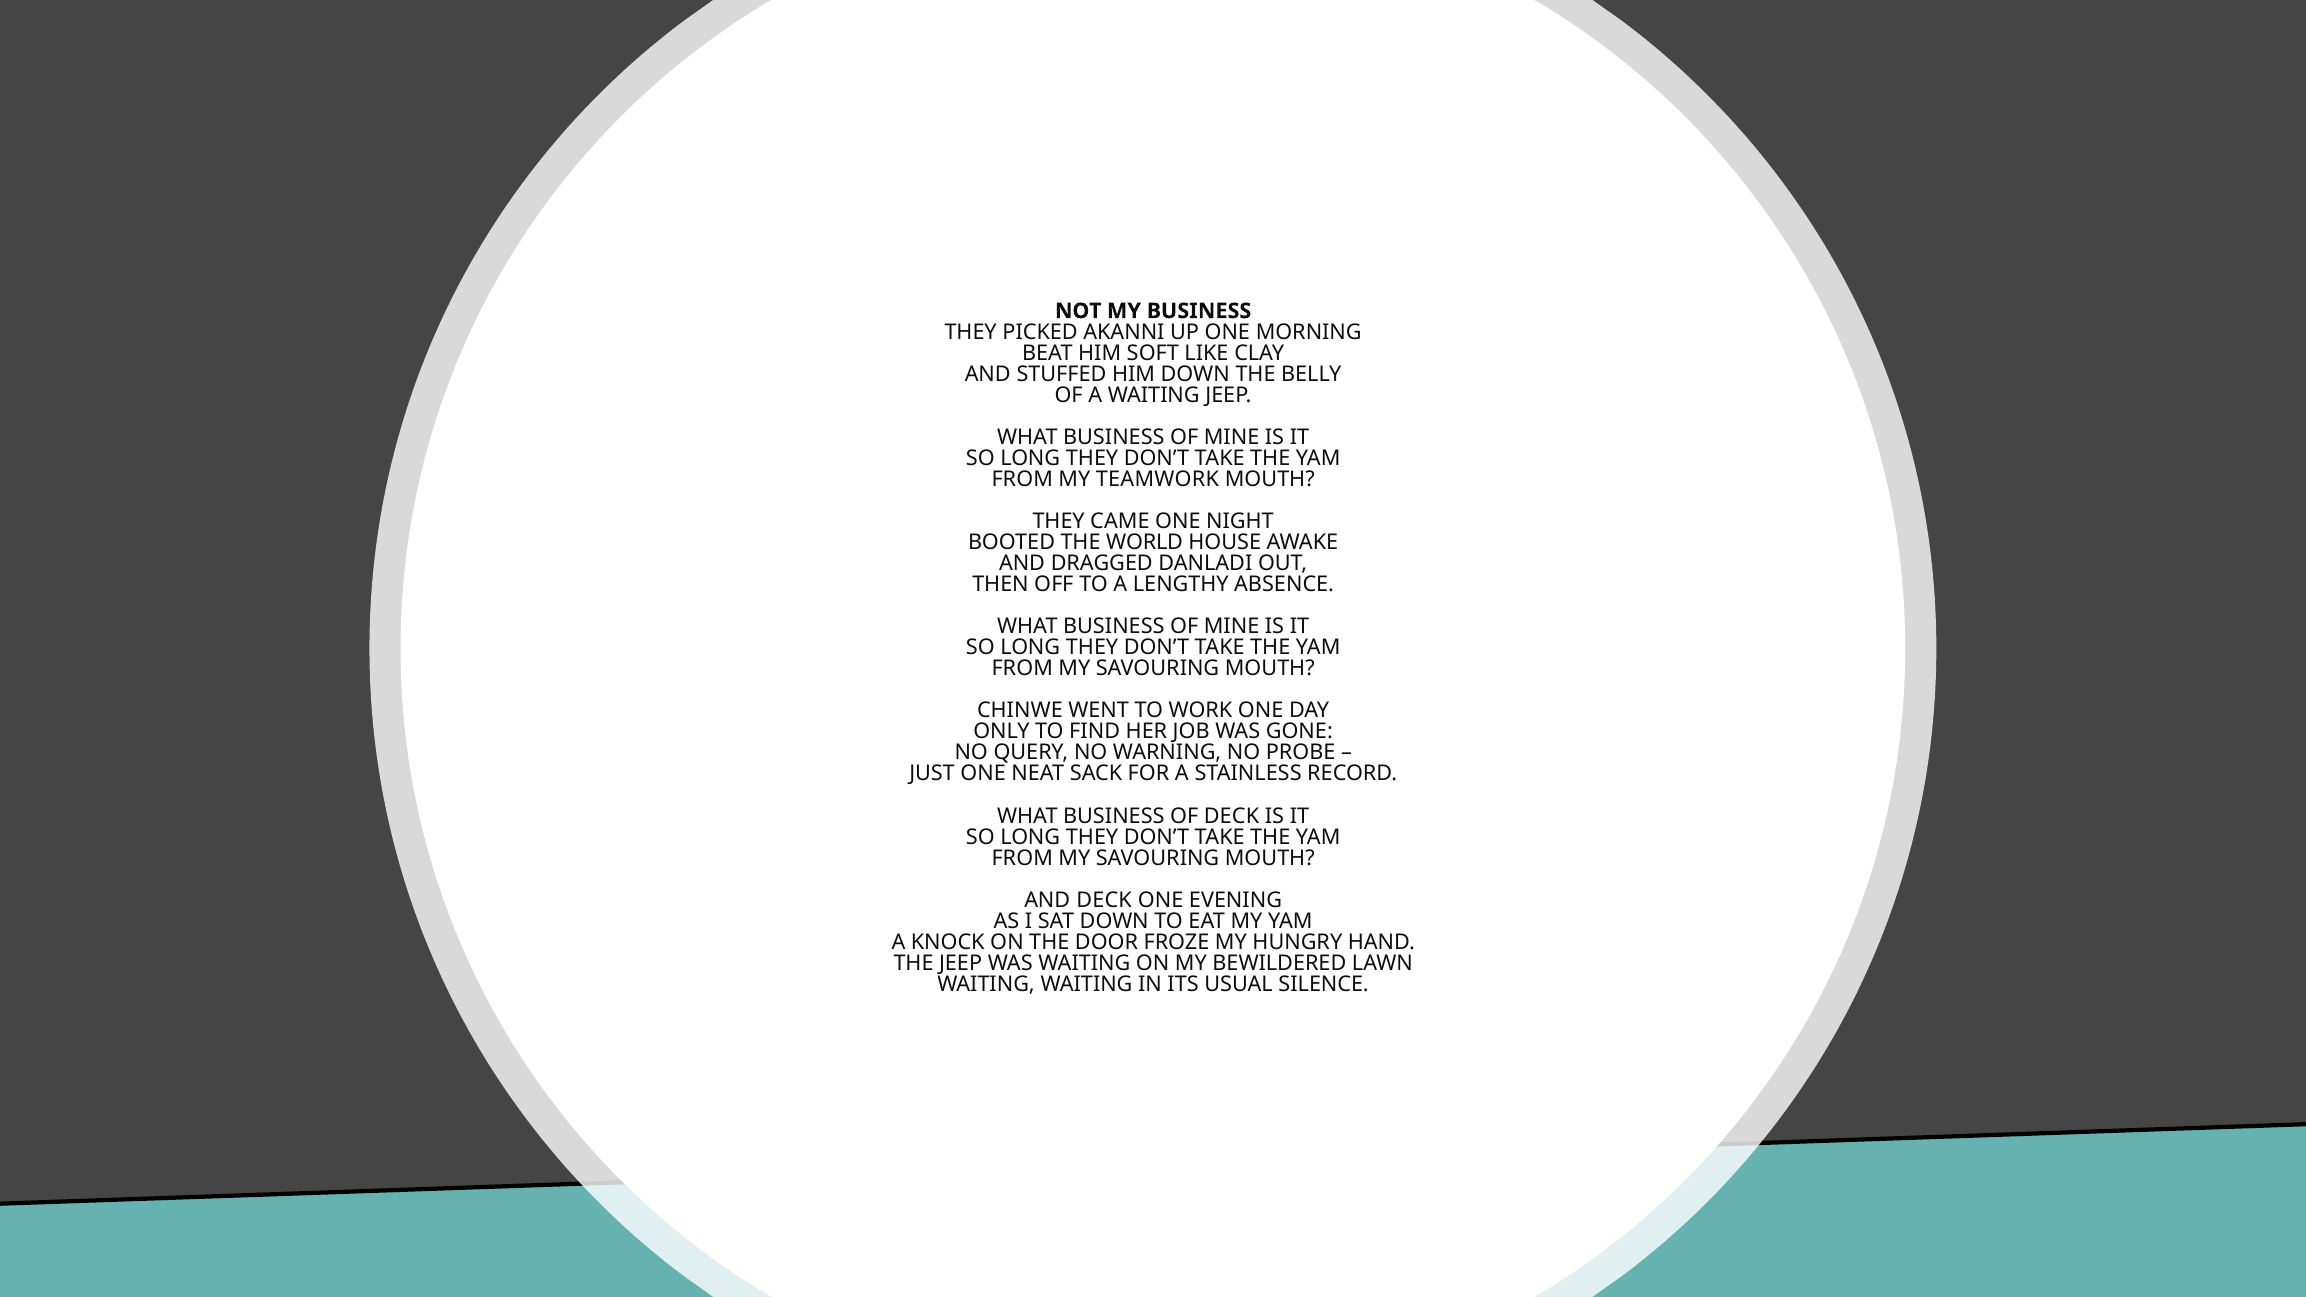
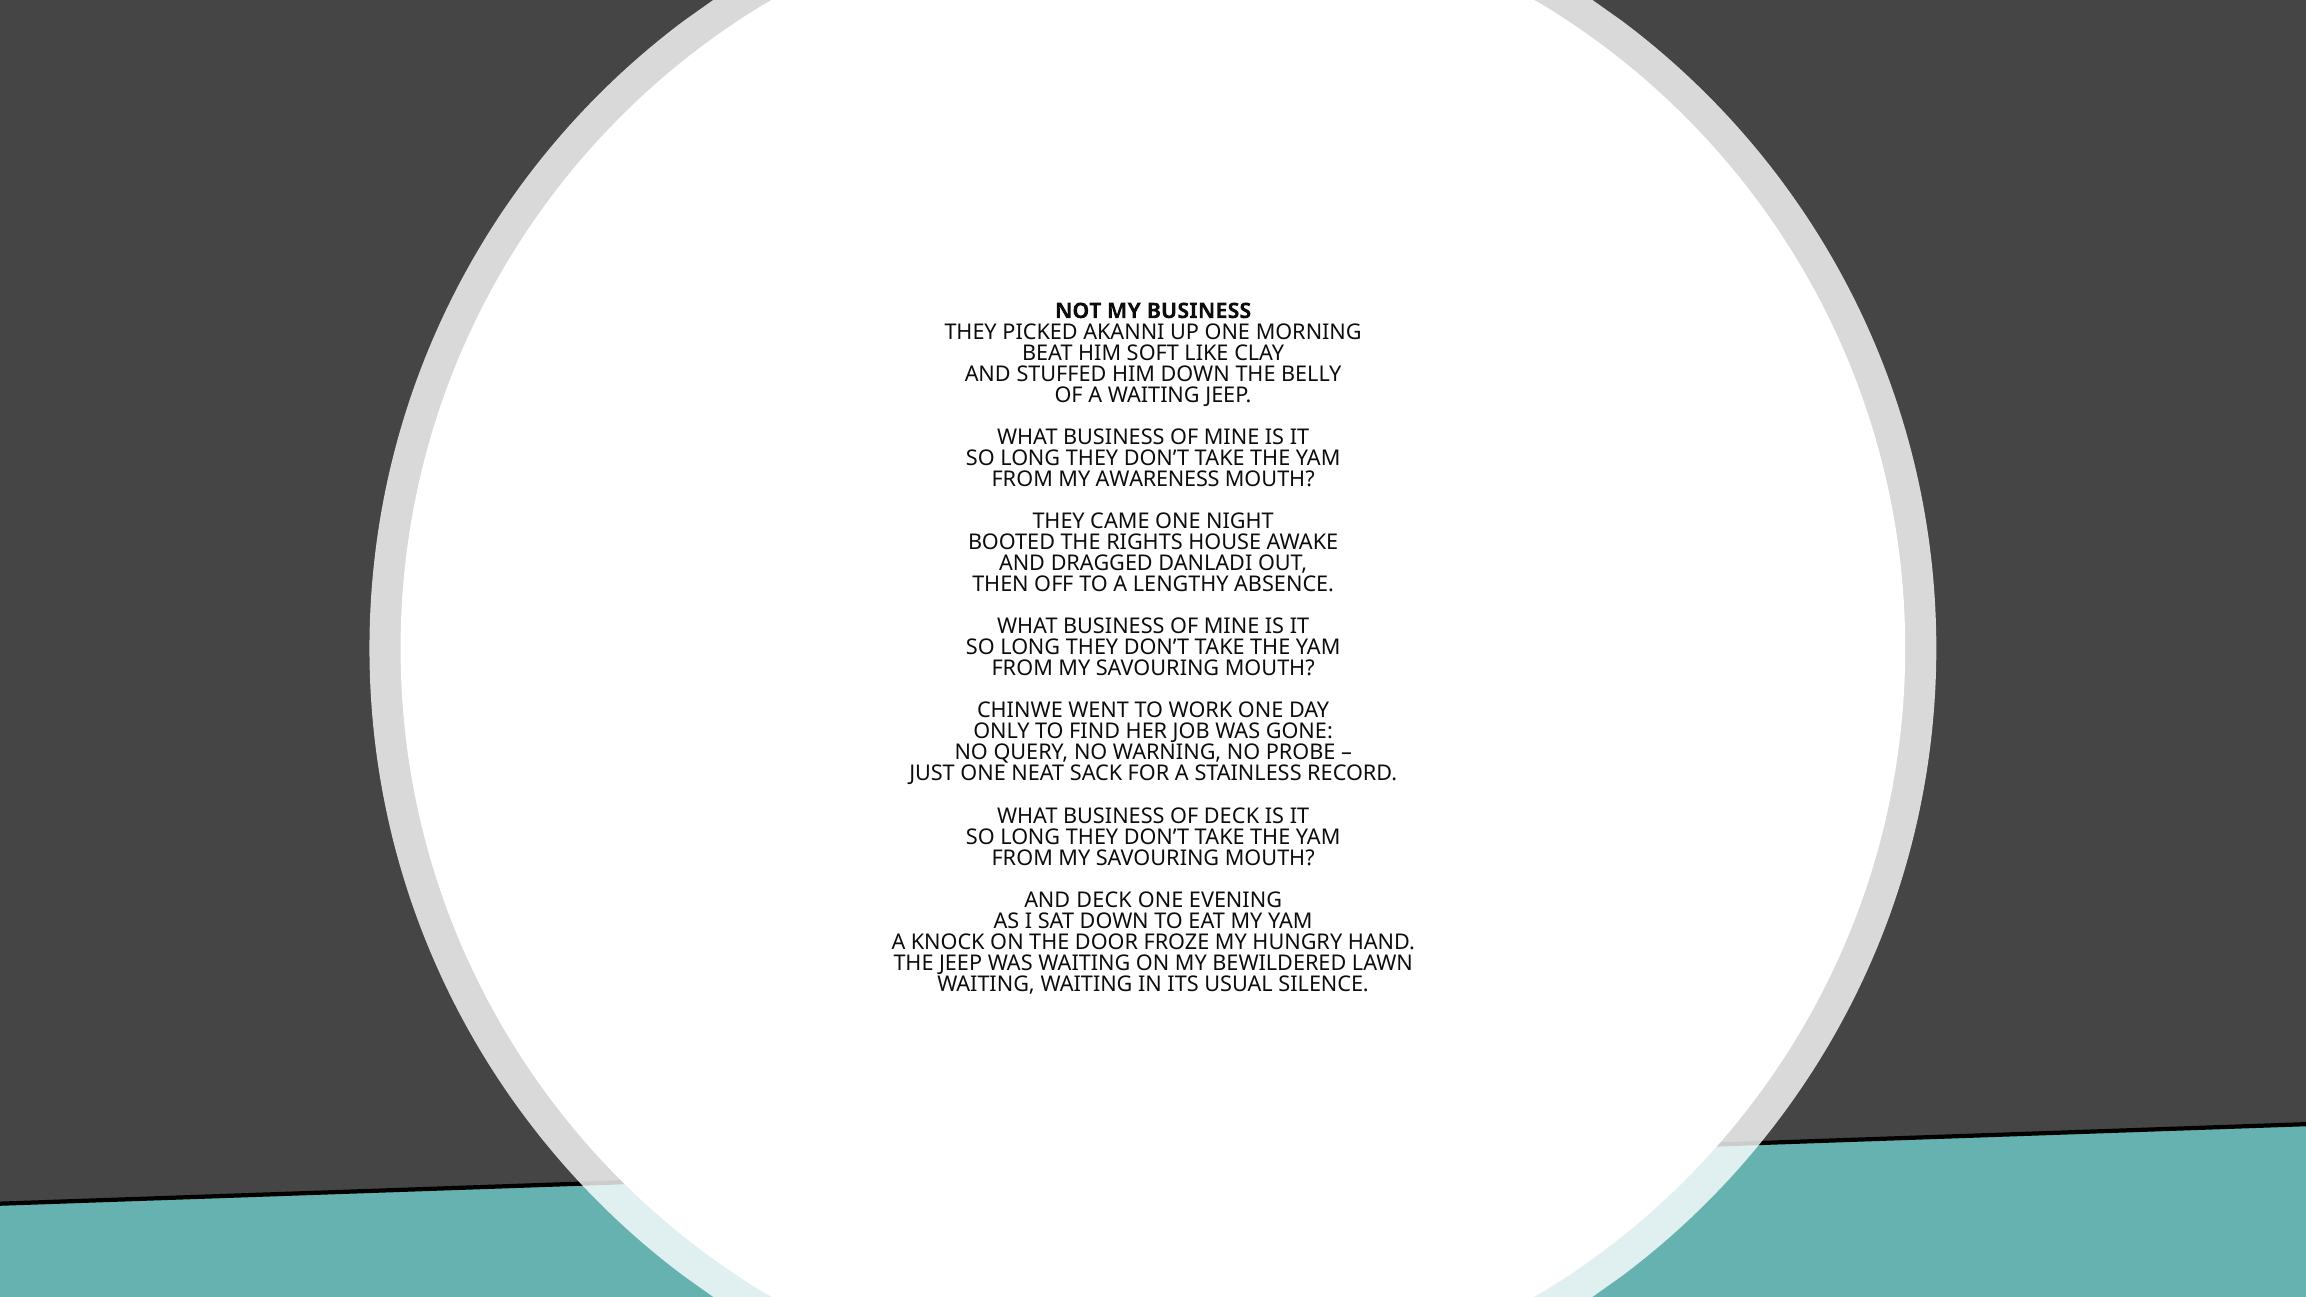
TEAMWORK: TEAMWORK -> AWARENESS (1158, 479)
WORLD: WORLD -> RIGHTS (1144, 542)
